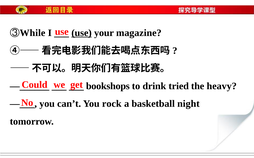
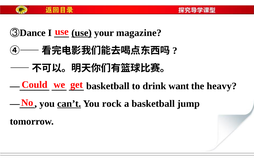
While: While -> Dance (33, 33)
bookshops: bookshops -> basketball (108, 86)
tried: tried -> want (179, 86)
can’t underline: none -> present (69, 104)
night: night -> jump (188, 104)
